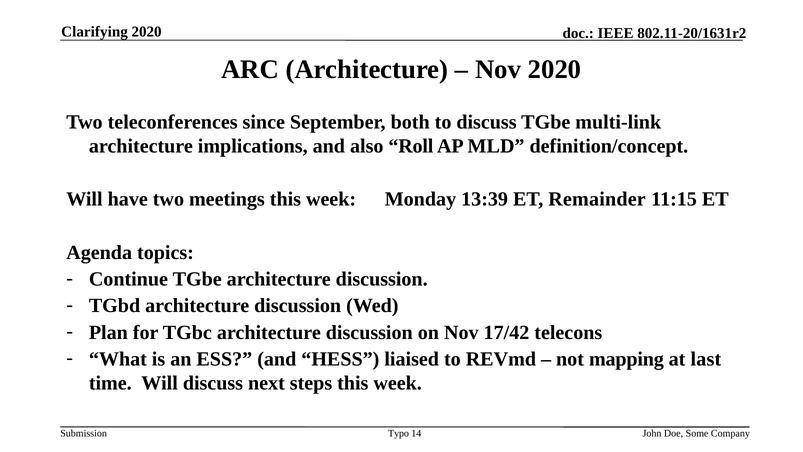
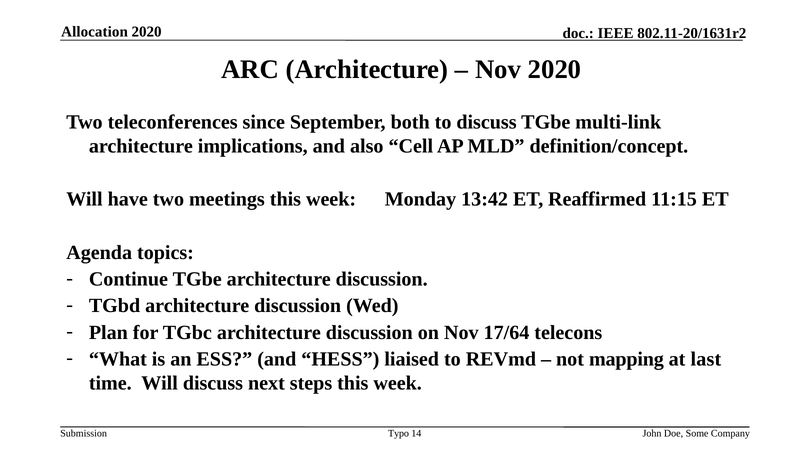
Clarifying: Clarifying -> Allocation (95, 32)
Roll: Roll -> Cell (411, 146)
13:39: 13:39 -> 13:42 (485, 199)
Remainder: Remainder -> Reaffirmed (597, 199)
17/42: 17/42 -> 17/64 (506, 332)
